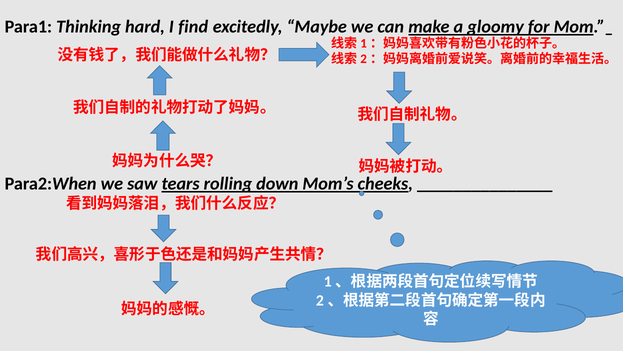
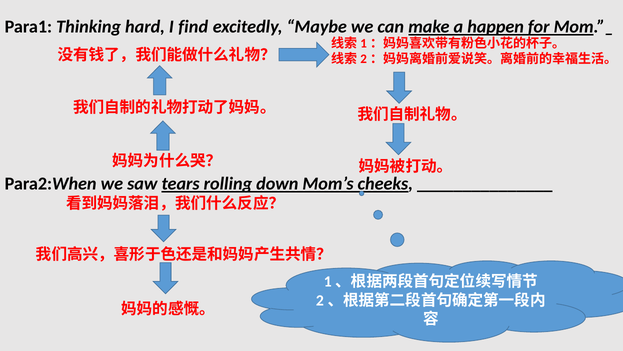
gloomy: gloomy -> happen (496, 27)
